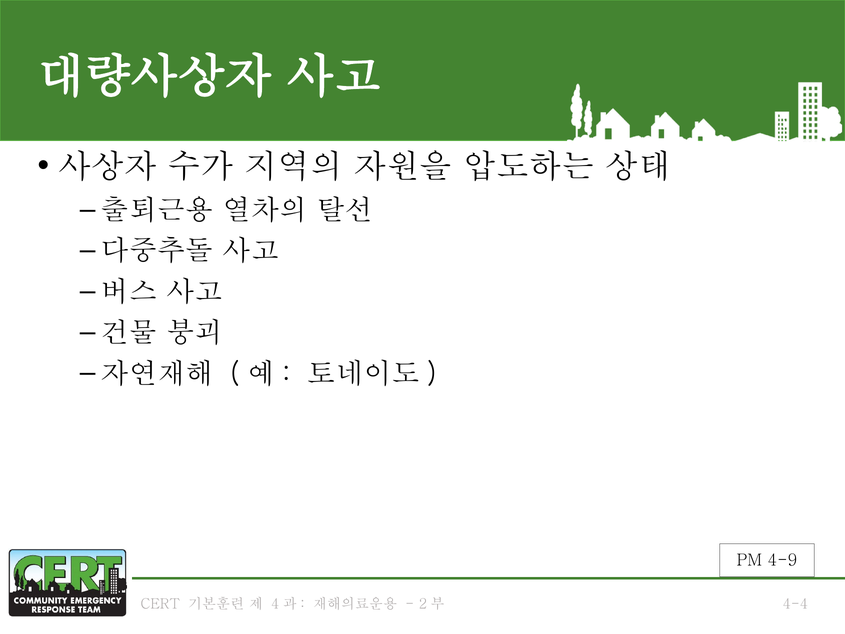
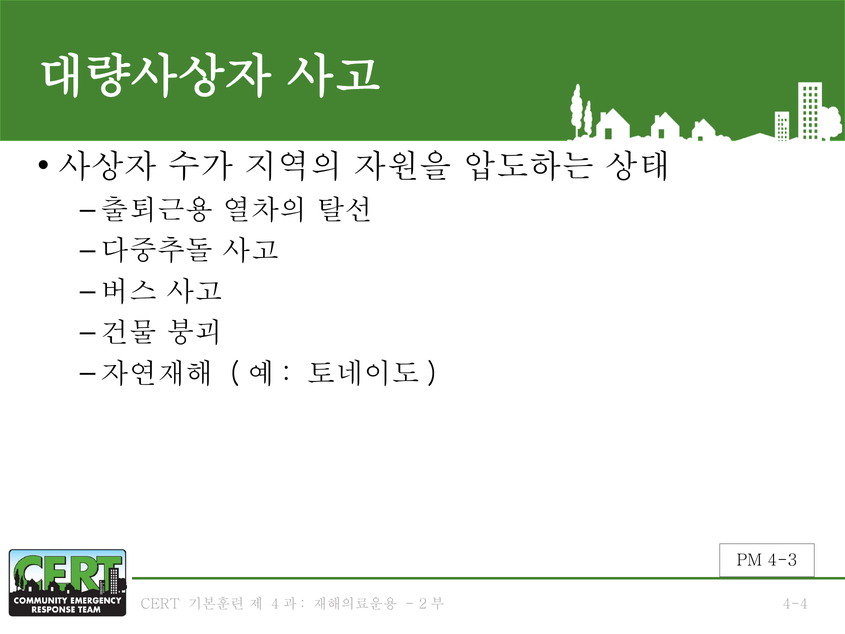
4-9: 4-9 -> 4-3 (782, 560)
